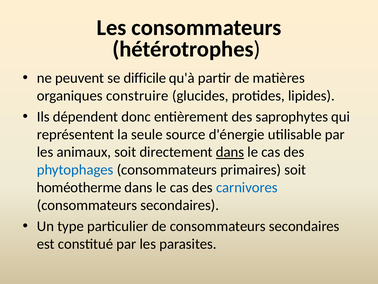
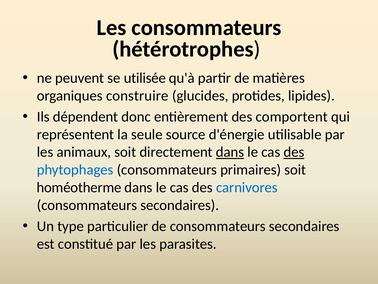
difficile: difficile -> utilisée (145, 78)
saprophytes: saprophytes -> comportent (292, 117)
des underline: none -> present (294, 152)
